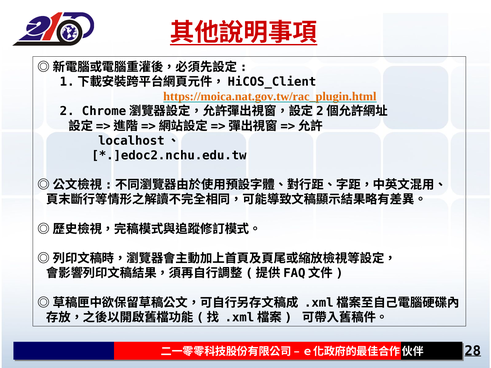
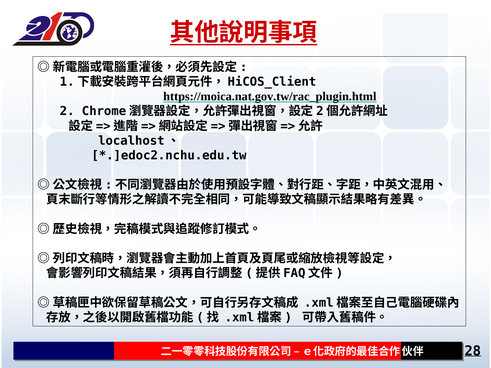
https://moica.nat.gov.tw/rac_plugin.html colour: orange -> black (270, 97)
